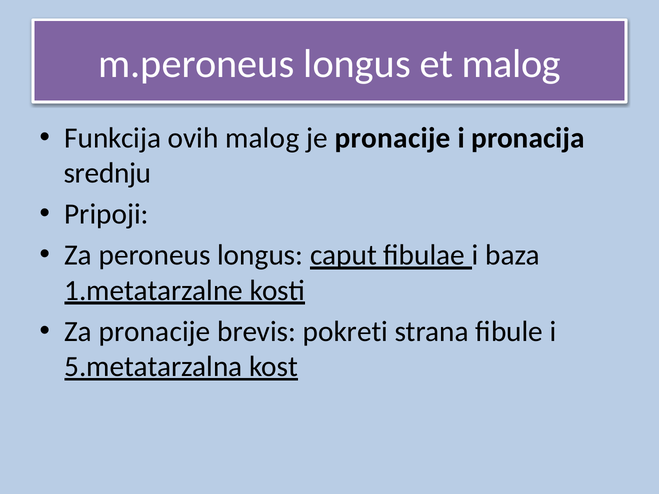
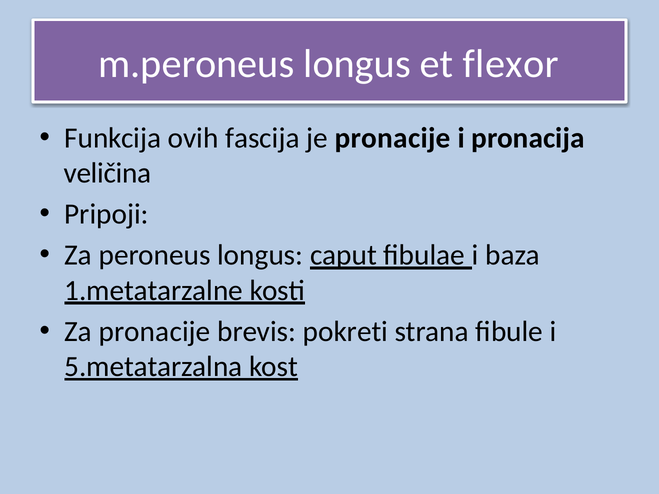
et malog: malog -> flexor (511, 64)
ovih malog: malog -> fascija (262, 138)
srednju: srednju -> veličina (108, 173)
